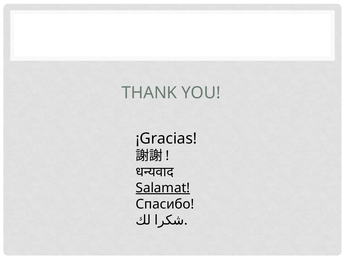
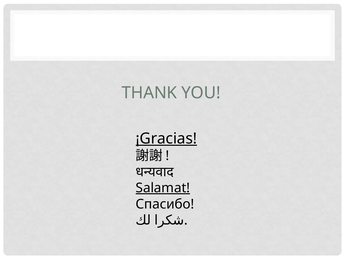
¡Gracias underline: none -> present (166, 138)
